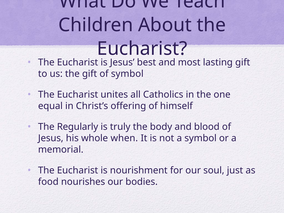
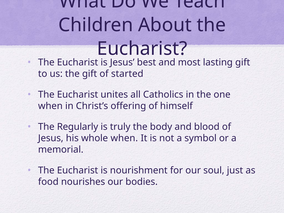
of symbol: symbol -> started (127, 74)
equal: equal -> when (50, 106)
